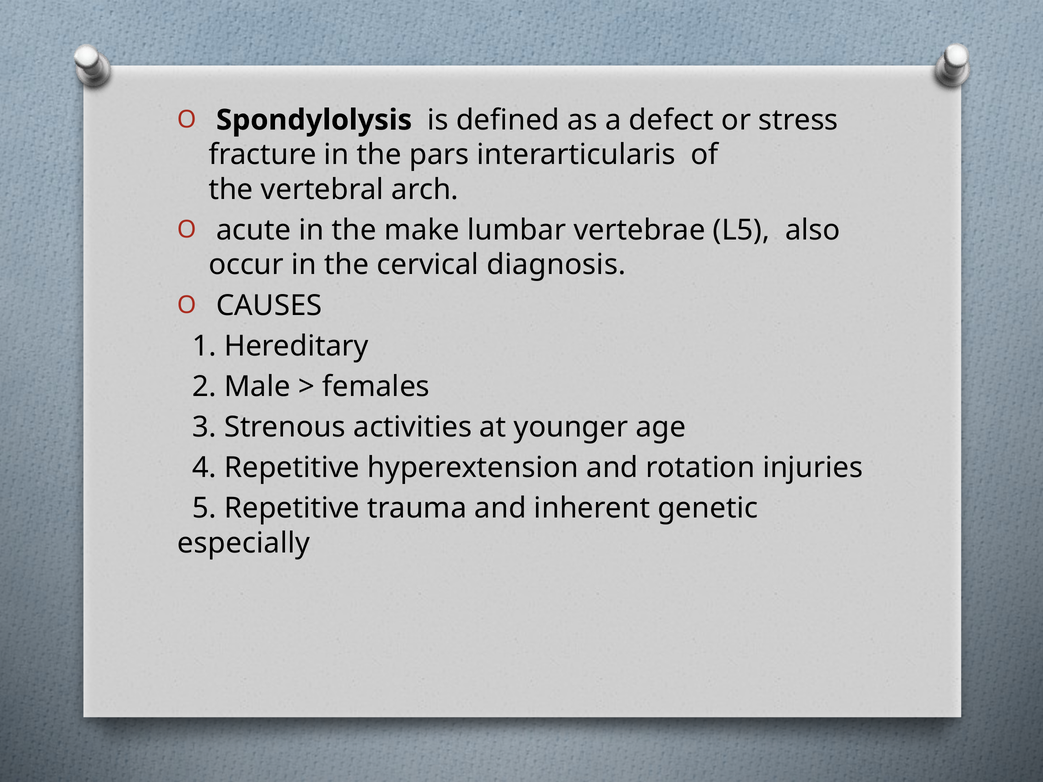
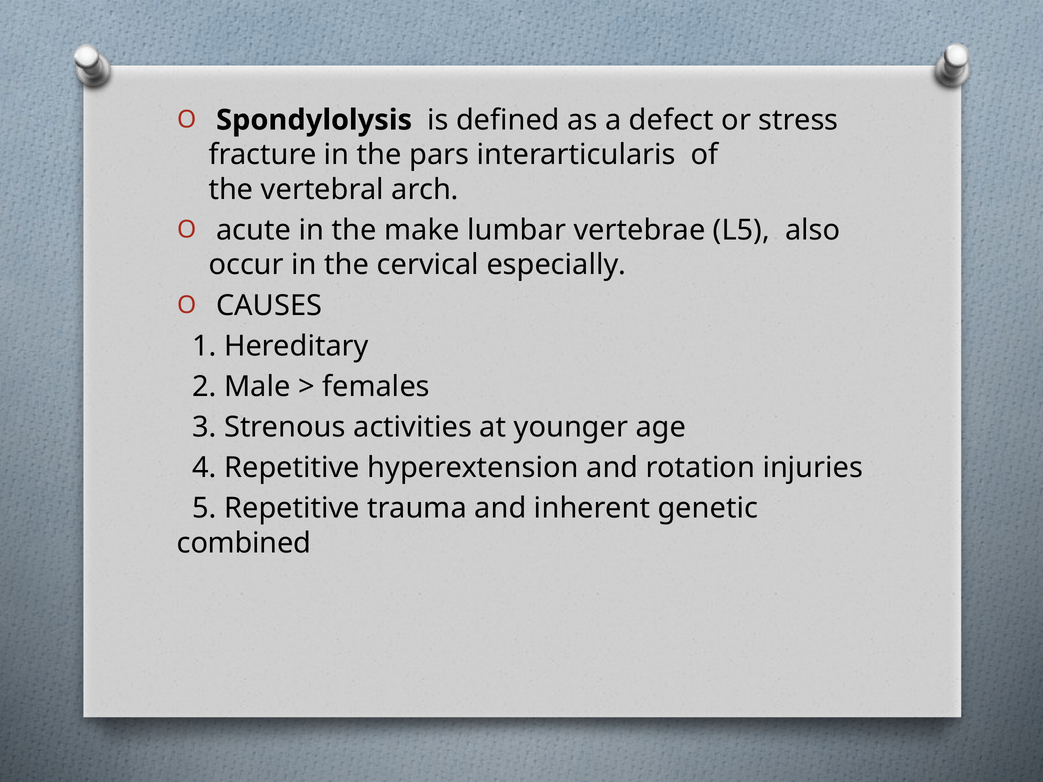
diagnosis: diagnosis -> especially (556, 265)
especially: especially -> combined (244, 543)
